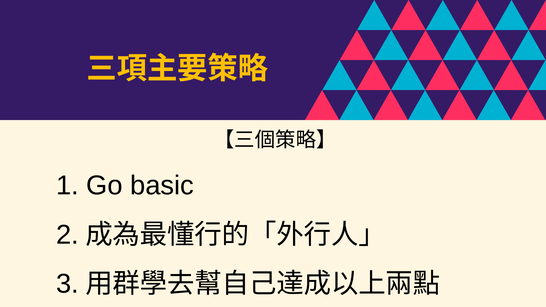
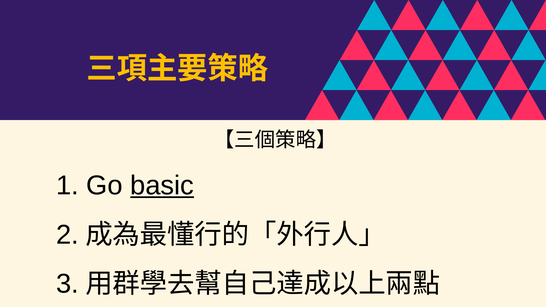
basic underline: none -> present (162, 186)
